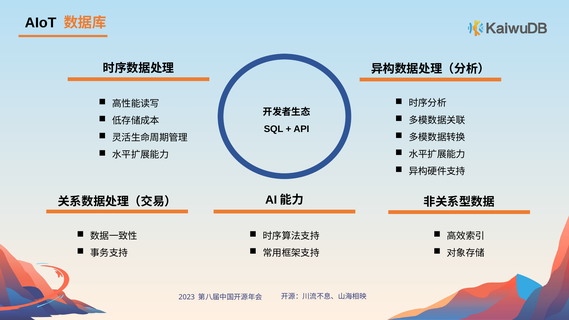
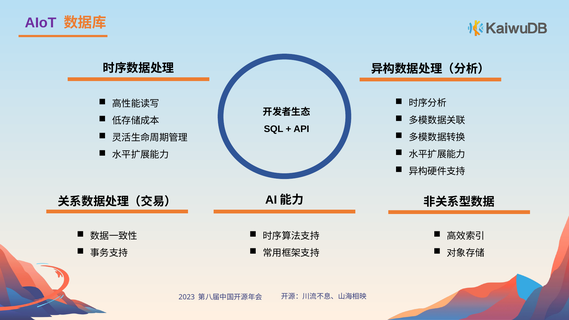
AIoT colour: black -> purple (41, 23)
